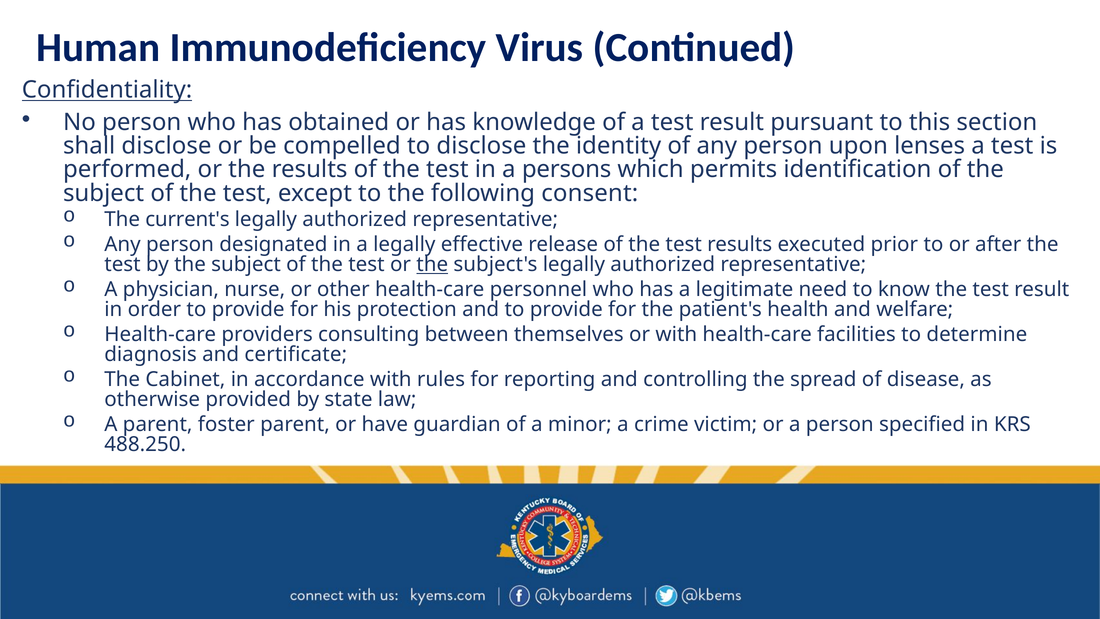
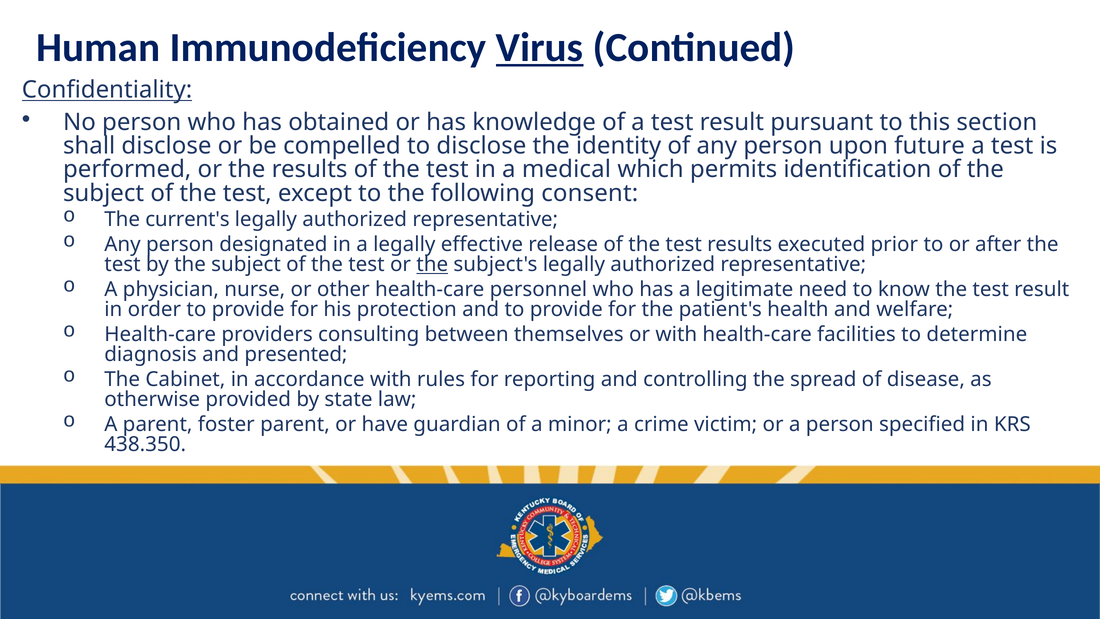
Virus underline: none -> present (540, 48)
lenses: lenses -> future (930, 146)
persons: persons -> medical (566, 169)
certificate: certificate -> presented (296, 354)
488.250: 488.250 -> 438.350 (145, 444)
